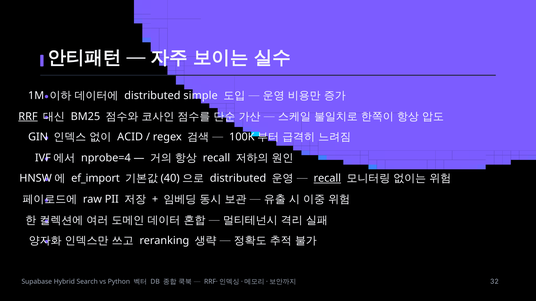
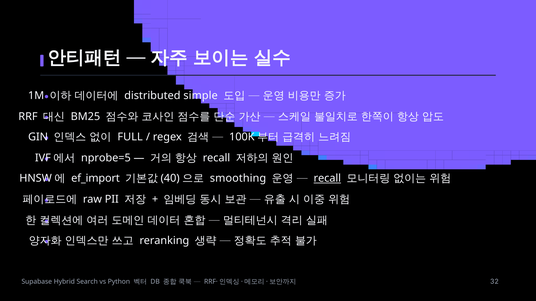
RRF underline: present -> none (28, 117)
ACID: ACID -> FULL (130, 137)
nprobe=4: nprobe=4 -> nprobe=5 (106, 158)
distributed: distributed -> smoothing (238, 179)
